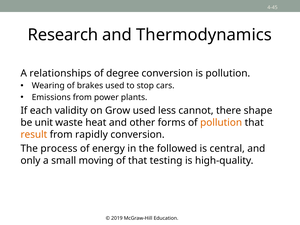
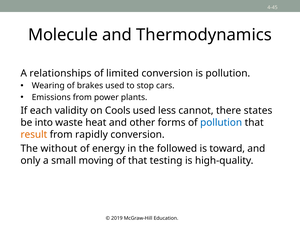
Research: Research -> Molecule (63, 35)
degree: degree -> limited (123, 73)
Grow: Grow -> Cools (118, 111)
shape: shape -> states (258, 111)
unit: unit -> into (44, 123)
pollution colour: orange -> blue (221, 123)
process: process -> without (59, 149)
central: central -> toward (227, 149)
